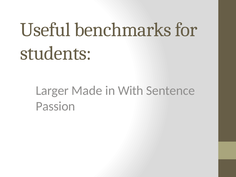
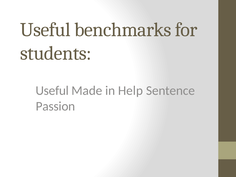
Larger: Larger -> Useful (52, 91)
With: With -> Help (130, 91)
